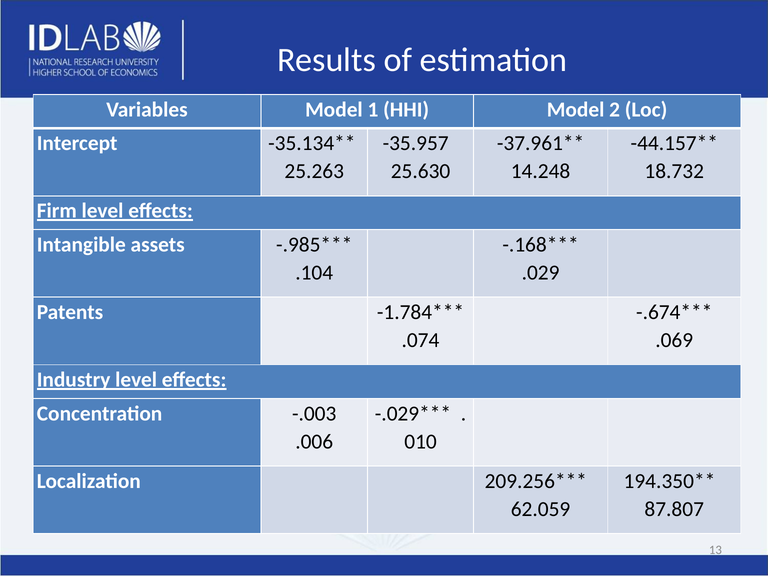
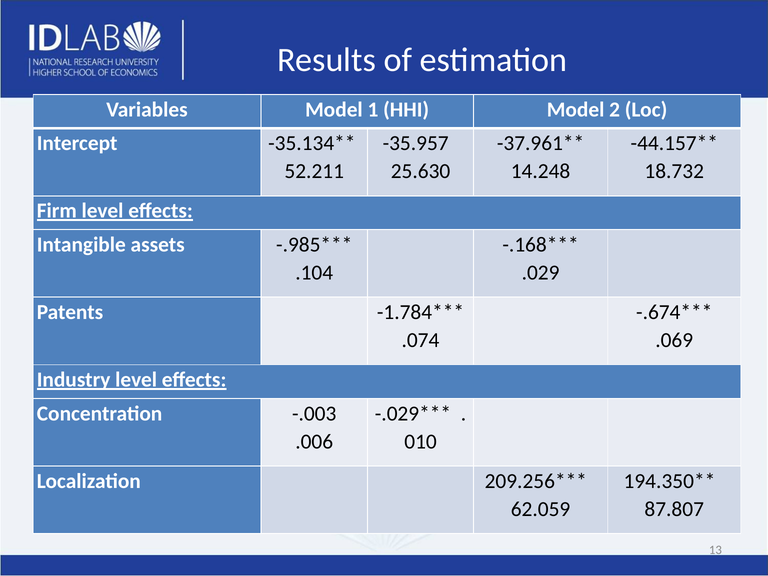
25.263: 25.263 -> 52.211 (314, 171)
